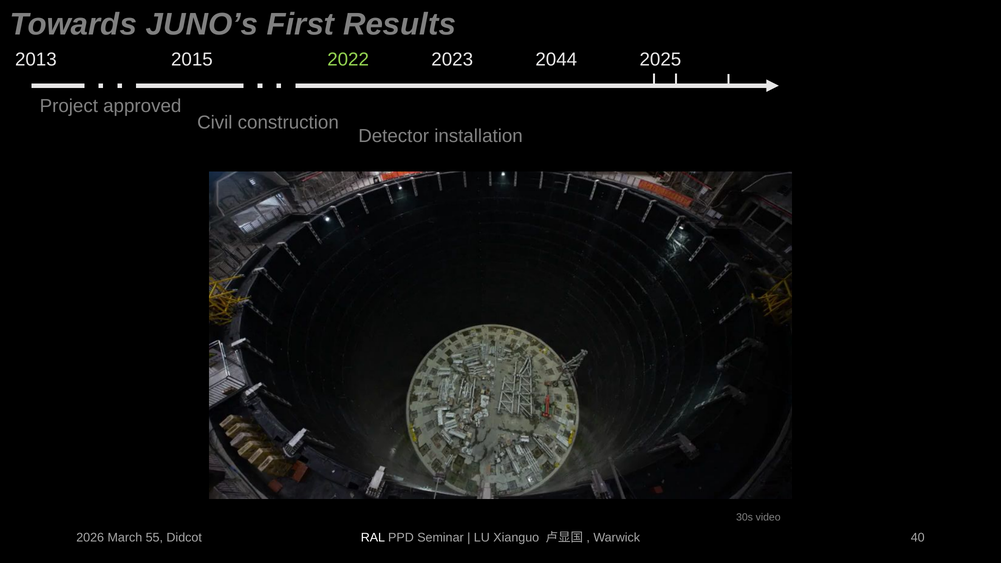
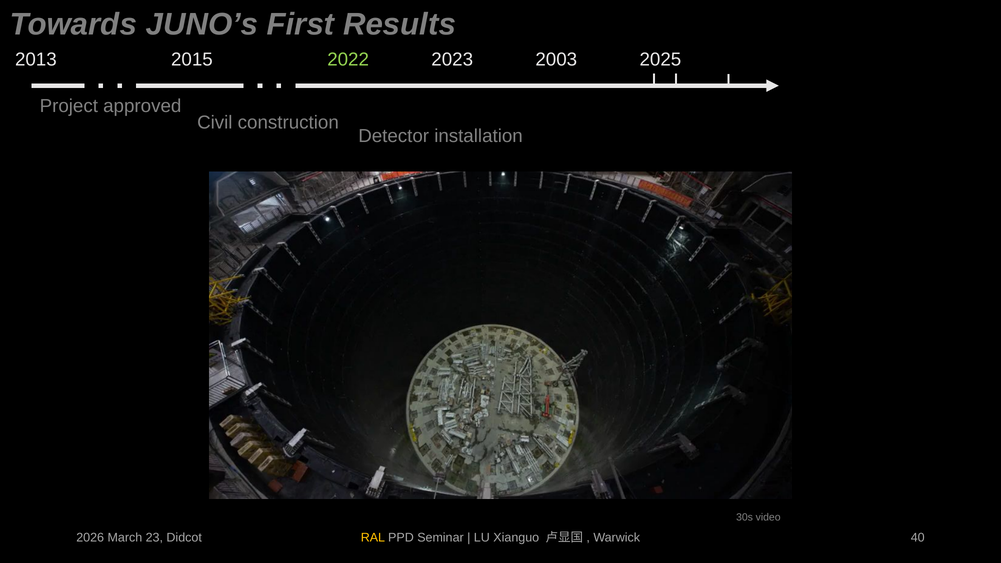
2044: 2044 -> 2003 (556, 59)
55: 55 -> 23 (154, 538)
RAL colour: white -> yellow (373, 538)
